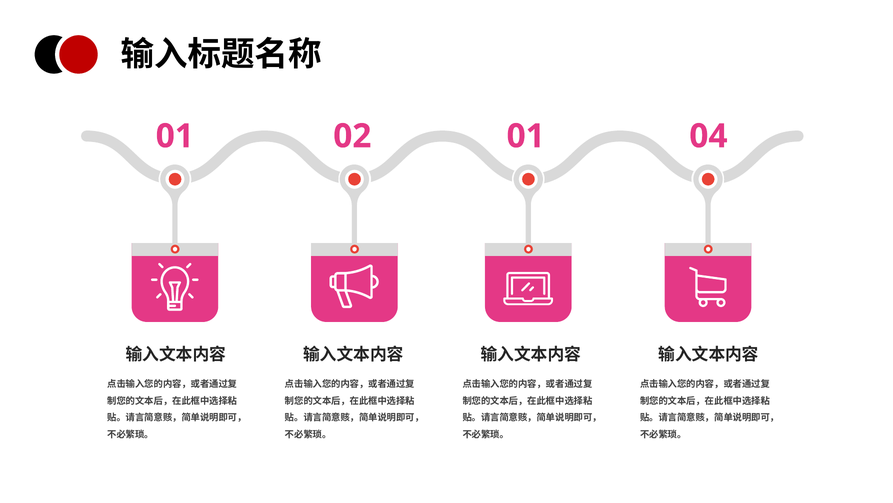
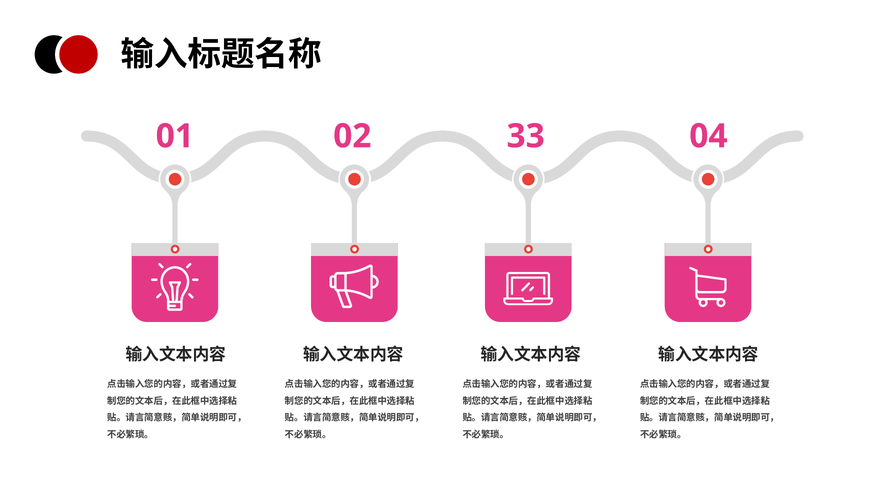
02 01: 01 -> 33 (526, 136)
